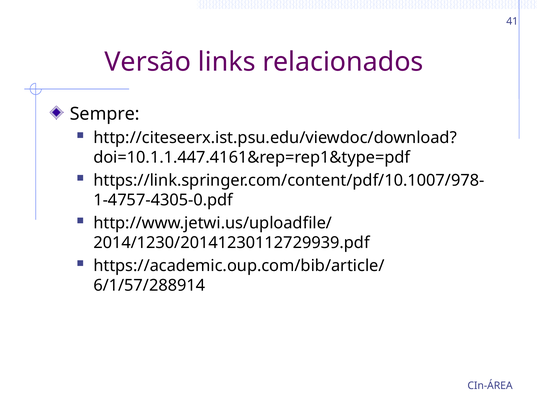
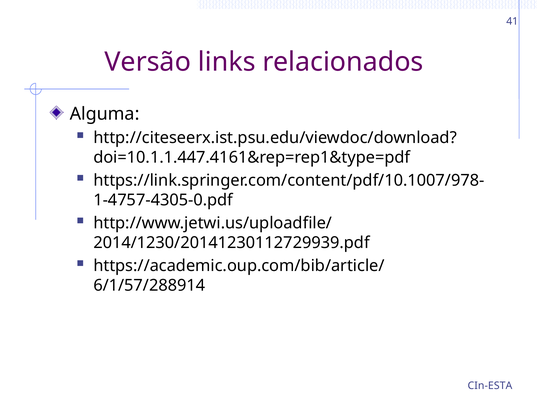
Sempre: Sempre -> Alguma (105, 114)
CIn-ÁREA: CIn-ÁREA -> CIn-ESTA (490, 386)
